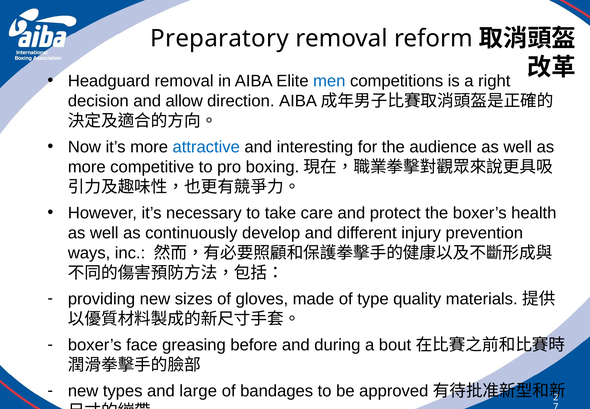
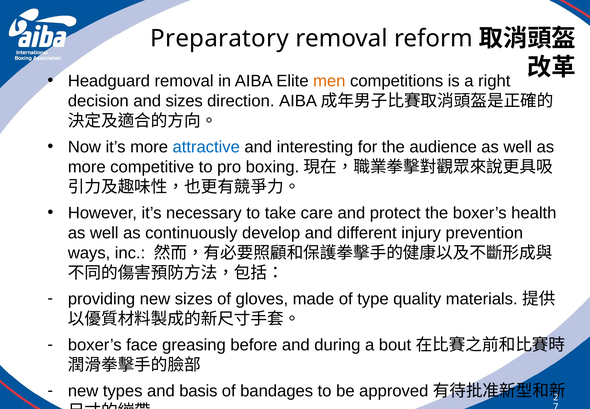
men colour: blue -> orange (329, 81)
and allow: allow -> sizes (184, 101)
large: large -> basis (198, 391)
